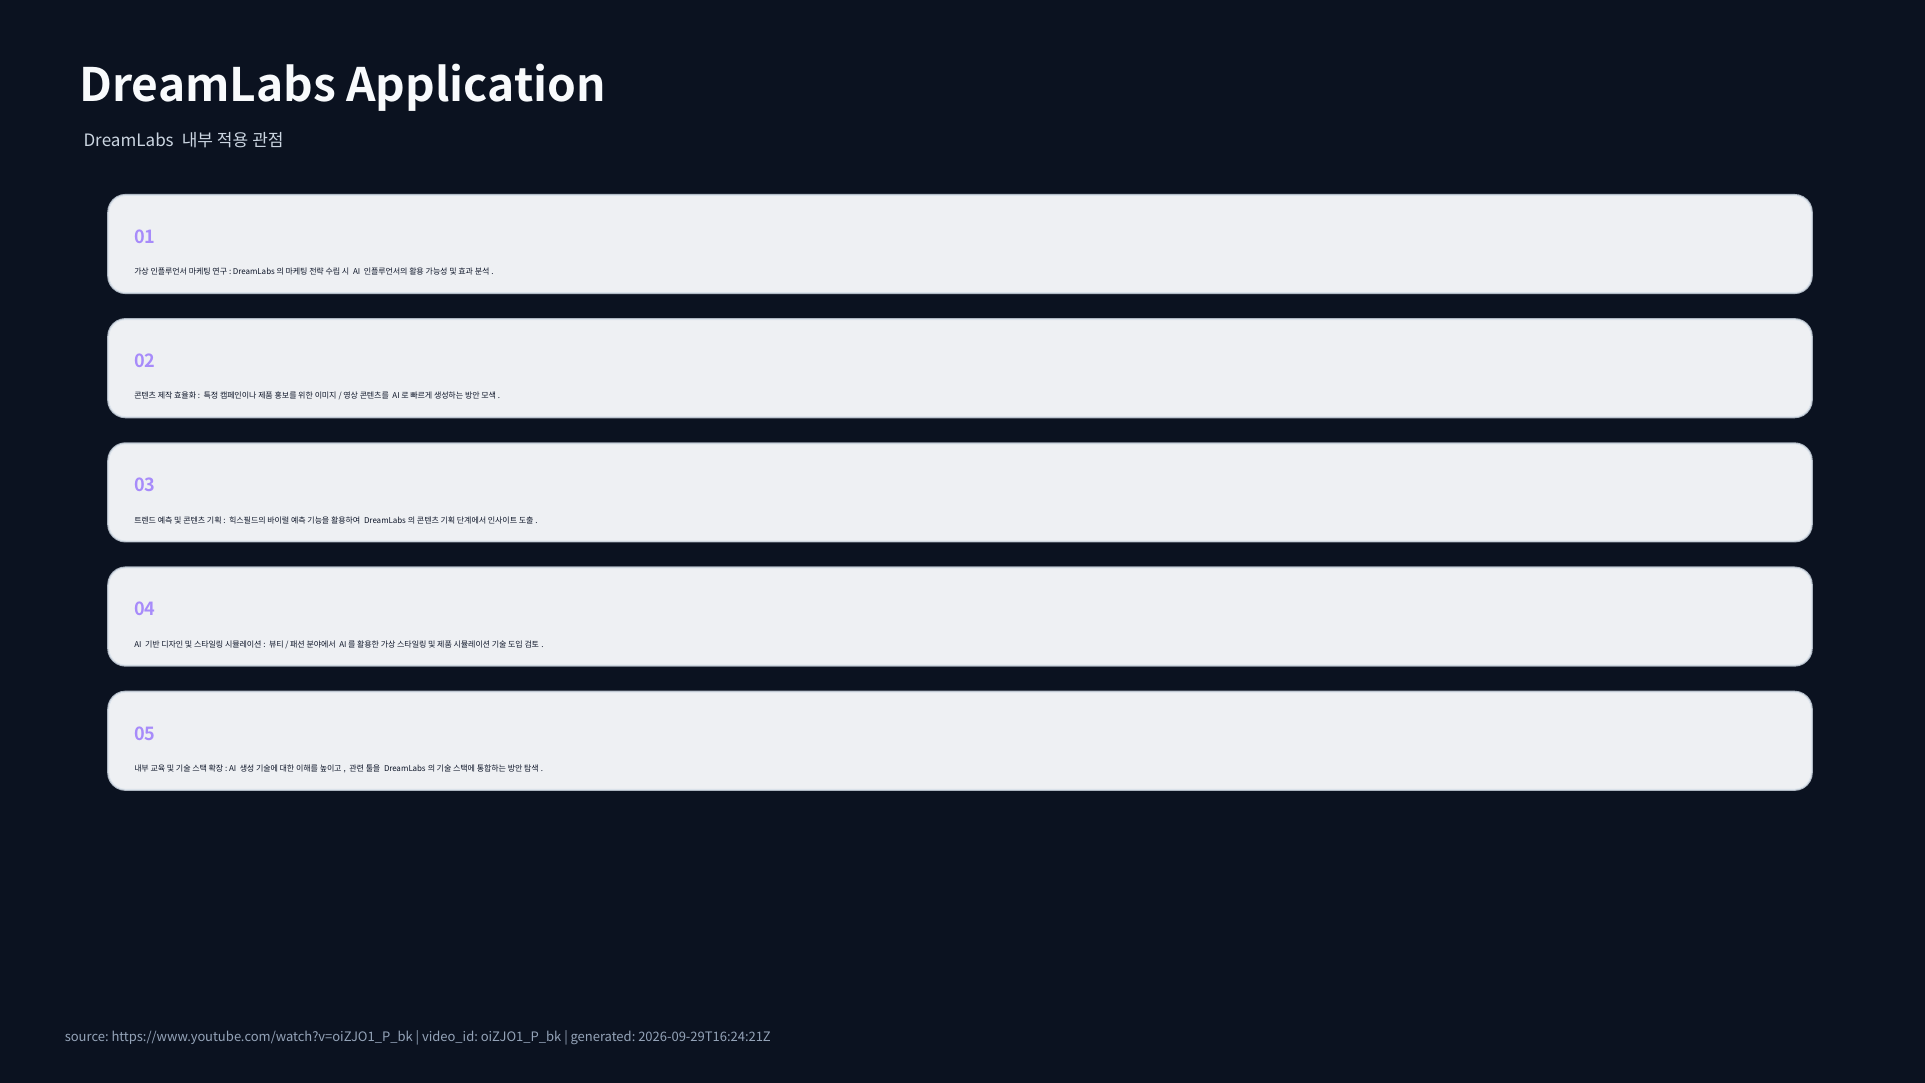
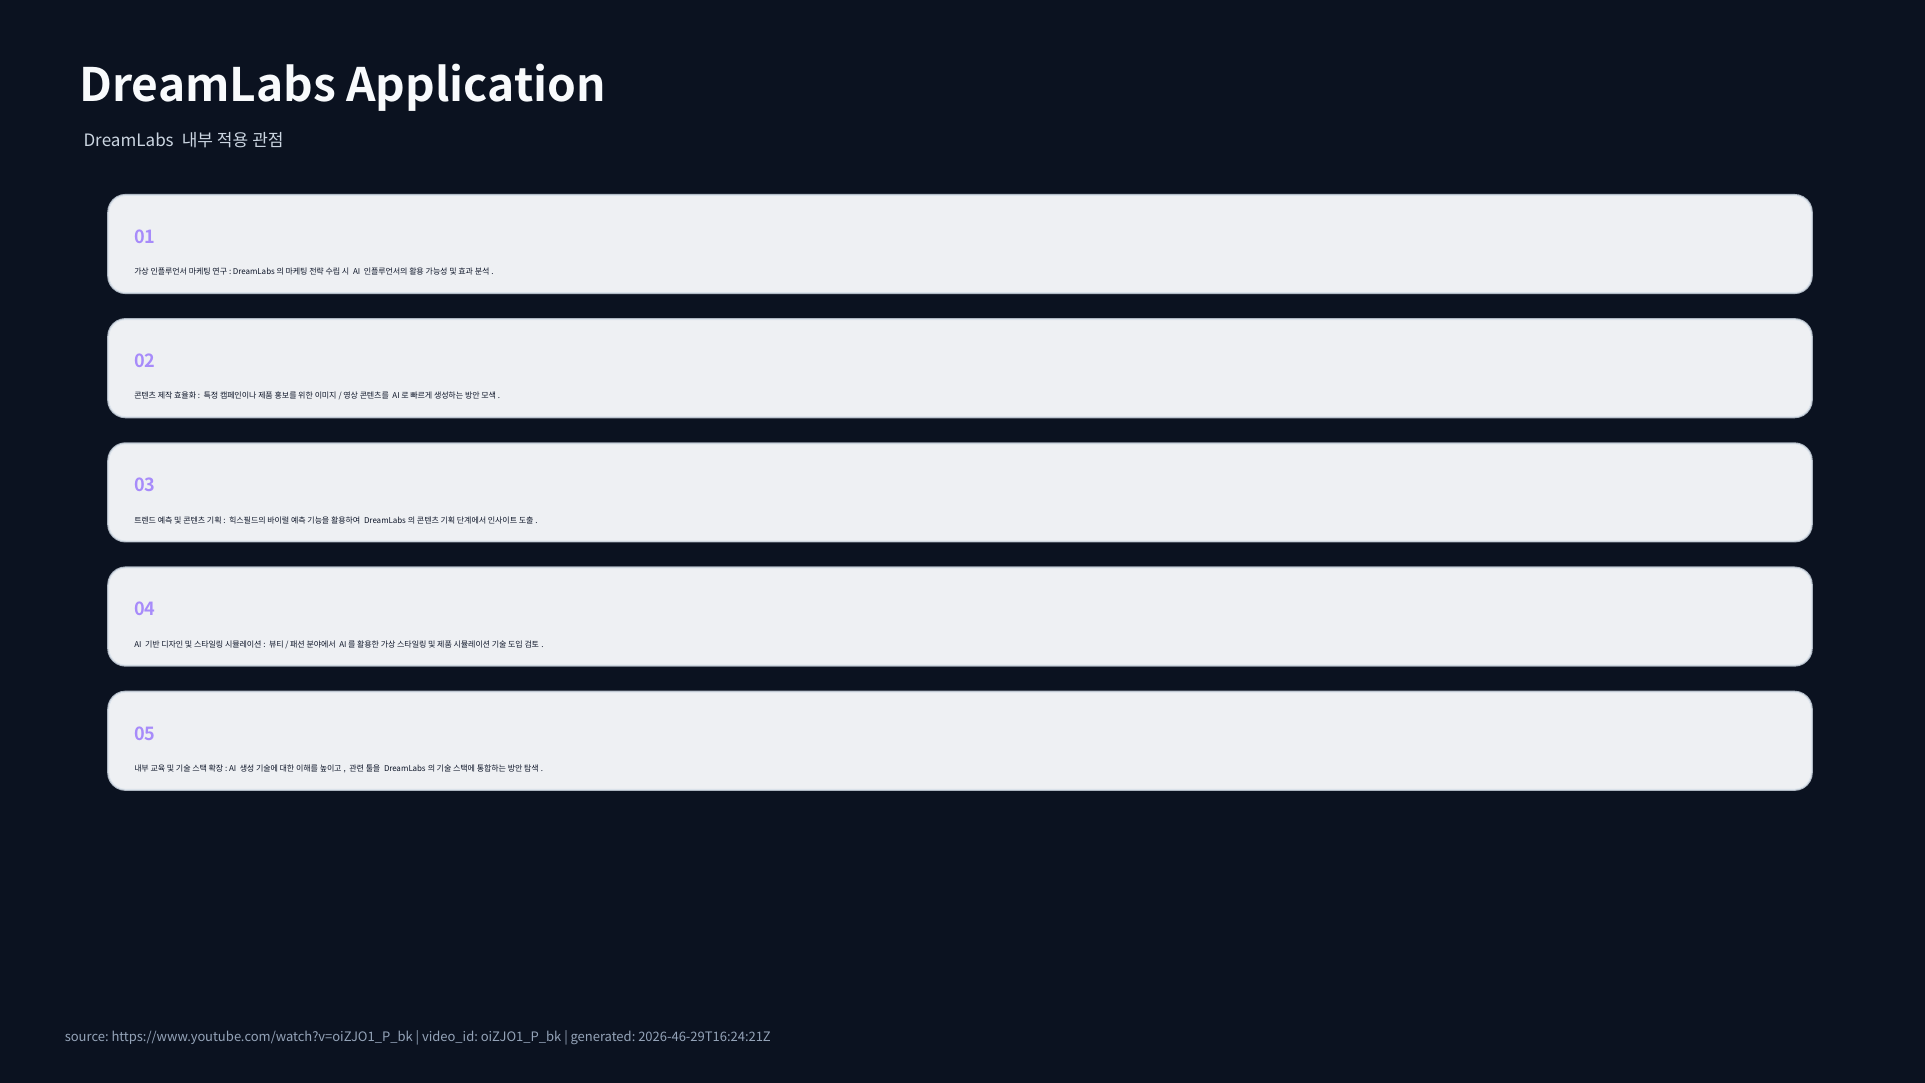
2026-09-29T16:24:21Z: 2026-09-29T16:24:21Z -> 2026-46-29T16:24:21Z (705, 1037)
